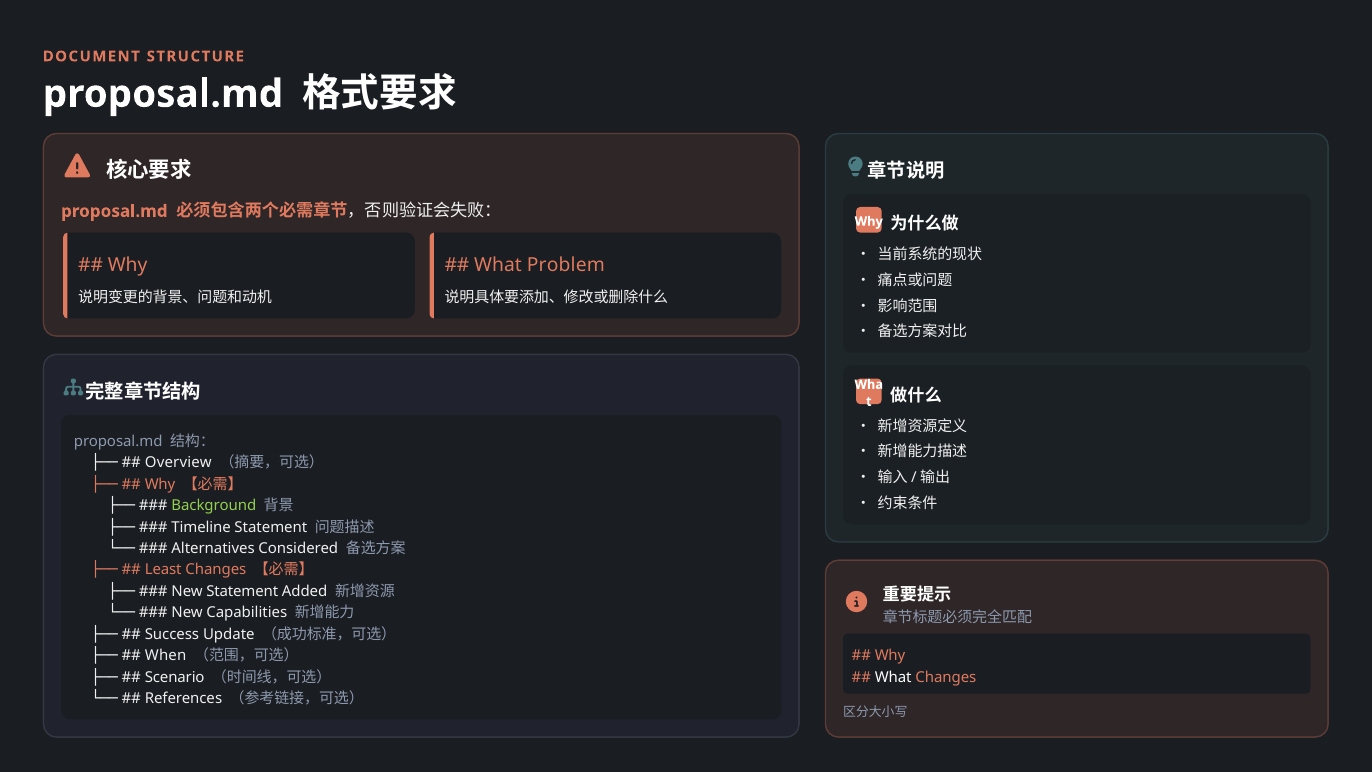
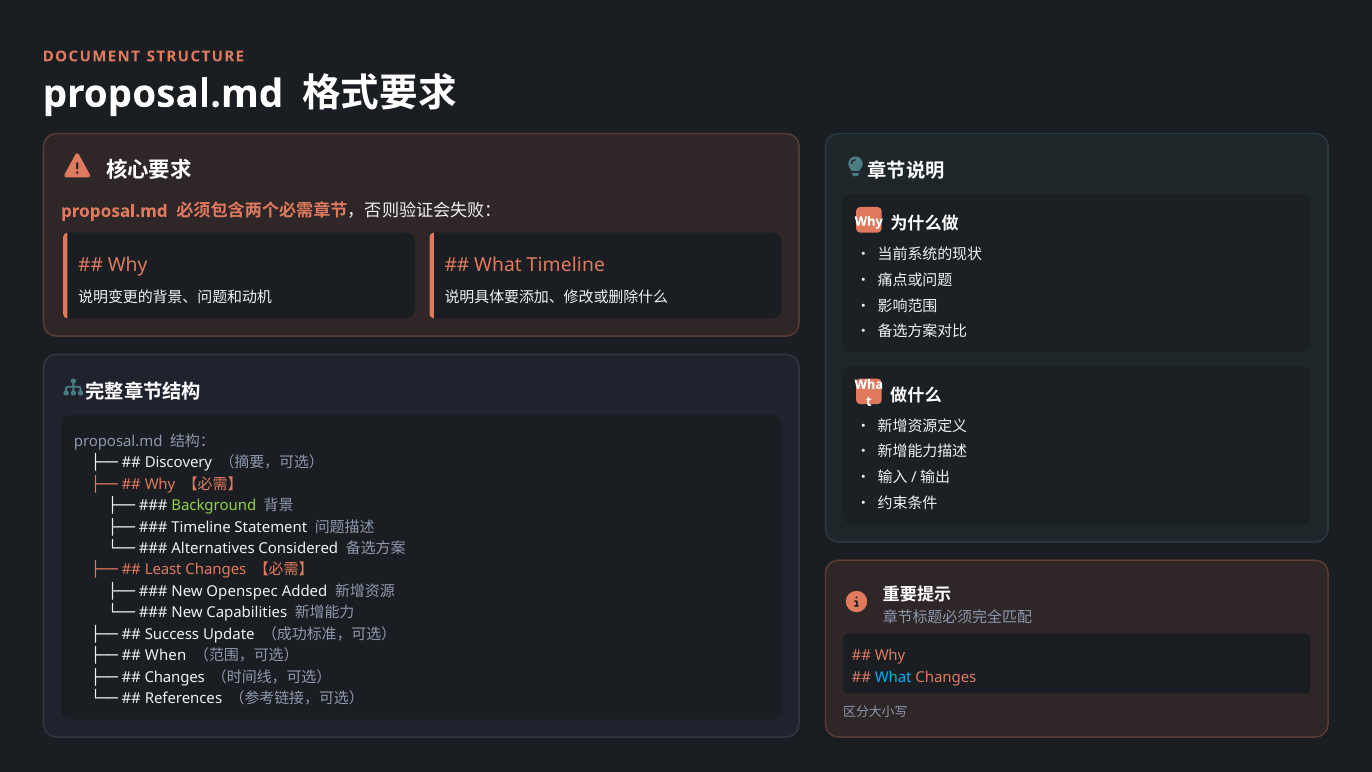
What Problem: Problem -> Timeline (566, 265)
Overview: Overview -> Discovery (178, 463)
New Statement: Statement -> Openspec (242, 591)
Scenario: Scenario -> Changes (175, 677)
What colour: white -> light blue (893, 677)
